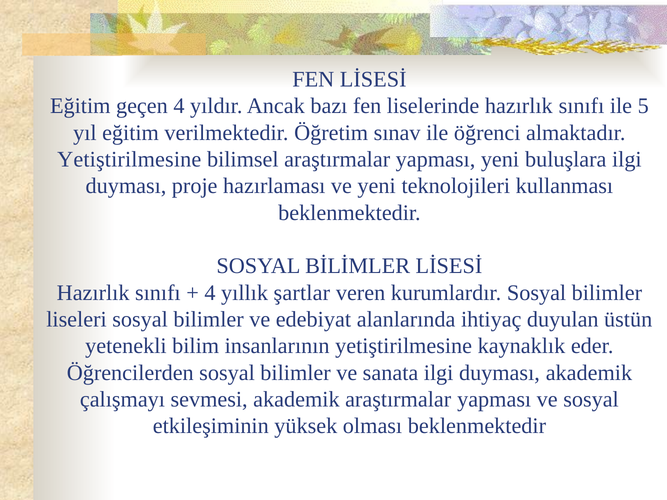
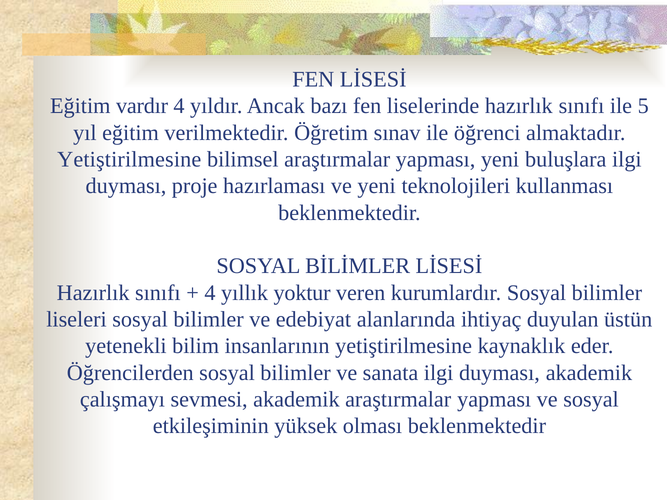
geçen: geçen -> vardır (142, 106)
şartlar: şartlar -> yoktur (302, 293)
